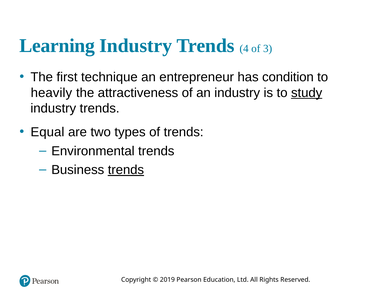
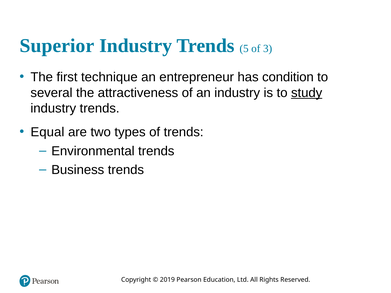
Learning: Learning -> Superior (57, 46)
4: 4 -> 5 (244, 49)
heavily: heavily -> several (51, 93)
trends underline: present -> none (126, 170)
